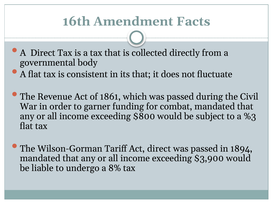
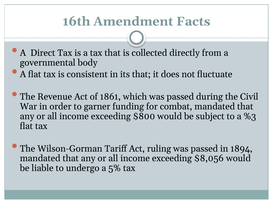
Act direct: direct -> ruling (159, 149)
$3,900: $3,900 -> $8,056 (209, 159)
8%: 8% -> 5% (115, 169)
